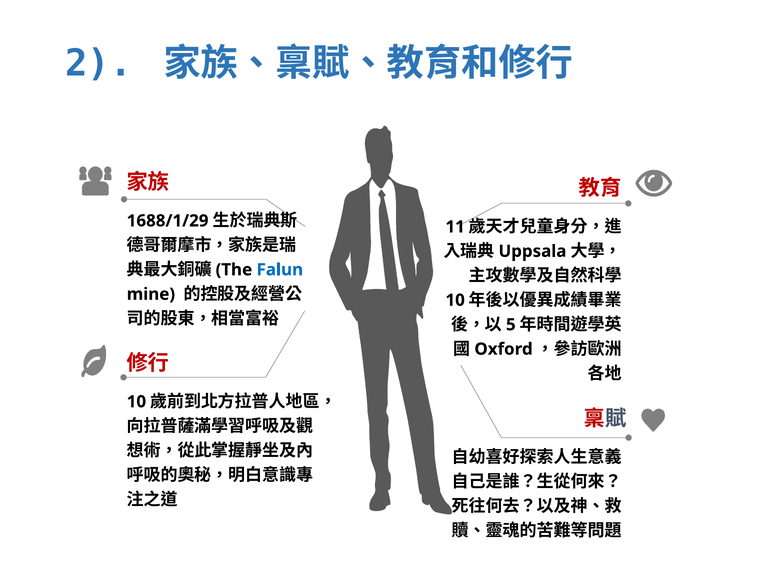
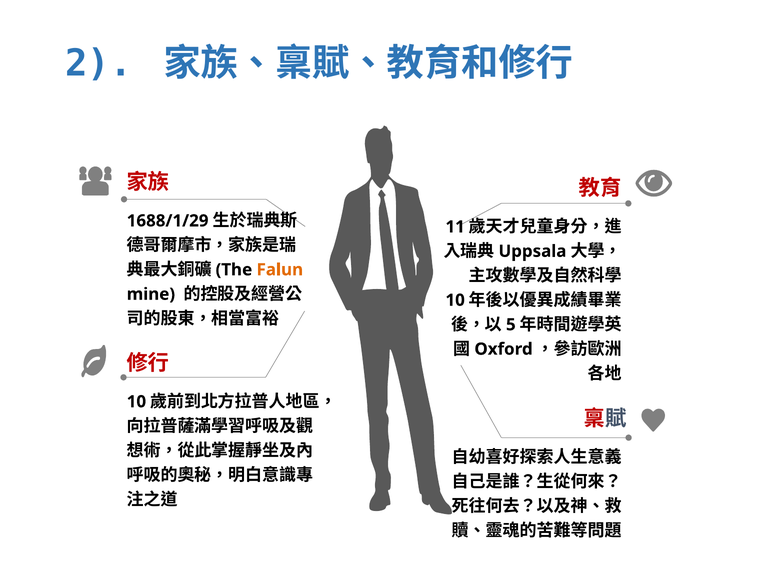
Falun colour: blue -> orange (280, 270)
